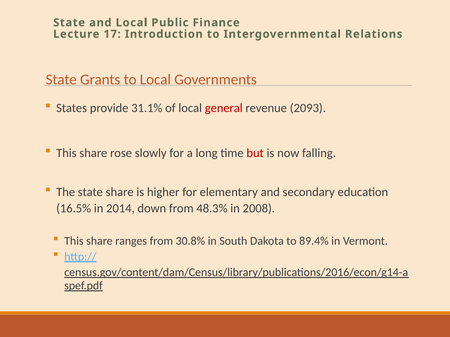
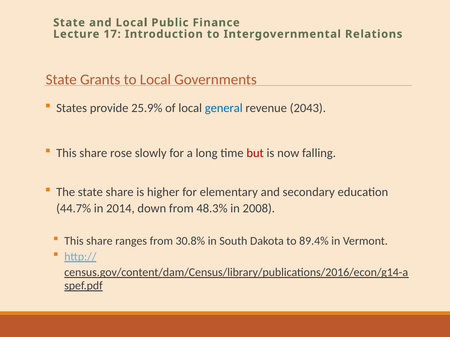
31.1%: 31.1% -> 25.9% (147, 108)
general colour: red -> blue (224, 108)
2093: 2093 -> 2043 (308, 108)
16.5%: 16.5% -> 44.7% (74, 209)
